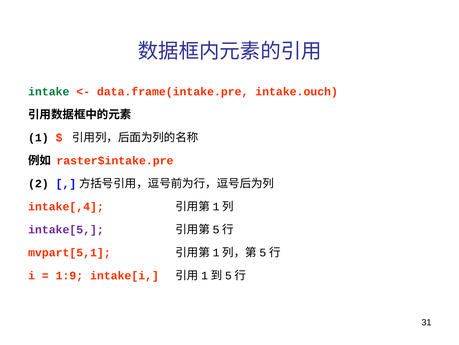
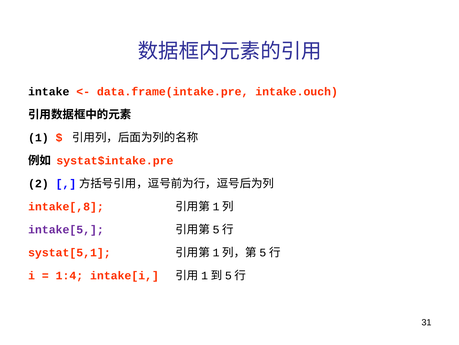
intake colour: green -> black (49, 91)
raster$intake.pre: raster$intake.pre -> systat$intake.pre (115, 160)
intake[,4: intake[,4 -> intake[,8 (66, 206)
mvpart[5,1: mvpart[5,1 -> systat[5,1 (69, 252)
1:9: 1:9 -> 1:4 (69, 275)
